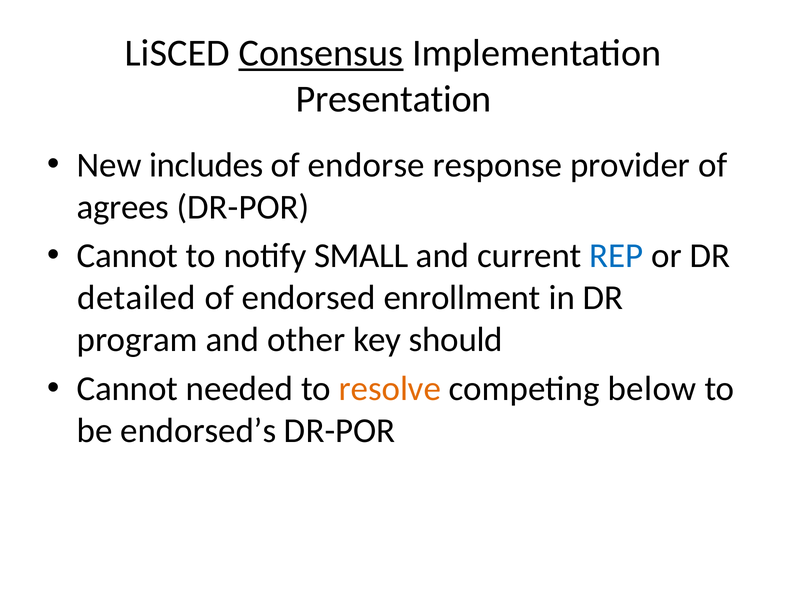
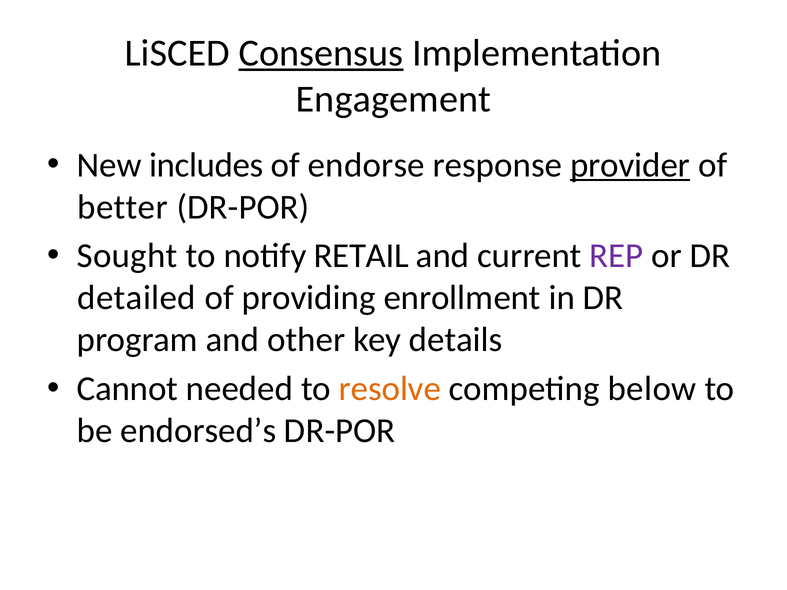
Presentation: Presentation -> Engagement (393, 99)
provider underline: none -> present (630, 165)
agrees: agrees -> better (123, 207)
Cannot: Cannot -> Sought (127, 256)
SMALL: SMALL -> RETAIL (361, 256)
REP colour: blue -> purple (616, 256)
endorsed: endorsed -> providing (309, 298)
should: should -> details (456, 340)
